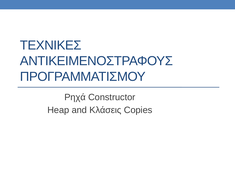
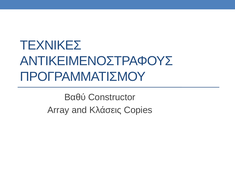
Ρηχά: Ρηχά -> Βαθύ (75, 97)
Heap: Heap -> Array (58, 110)
